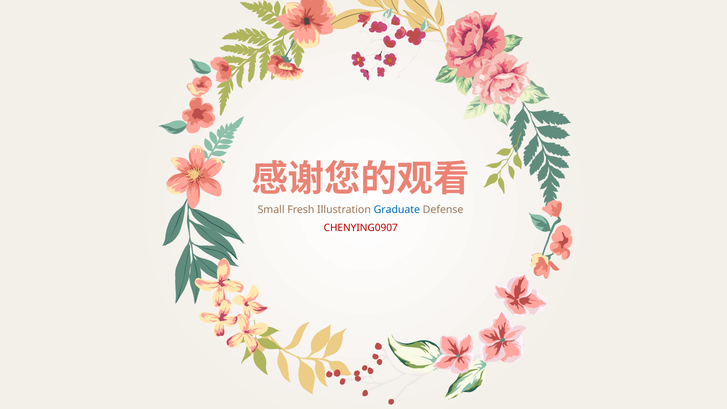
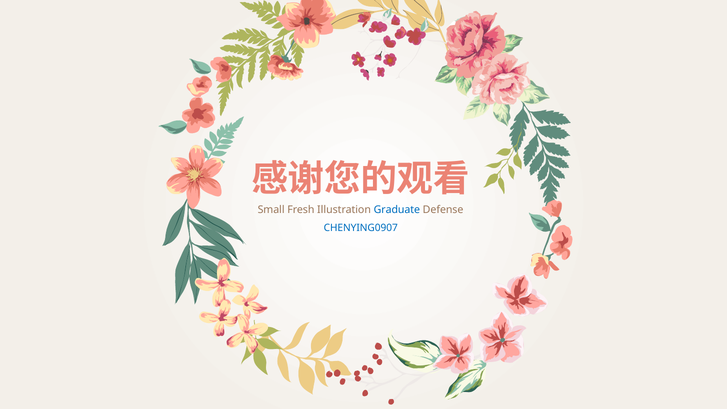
CHENYING0907 colour: red -> blue (361, 228)
